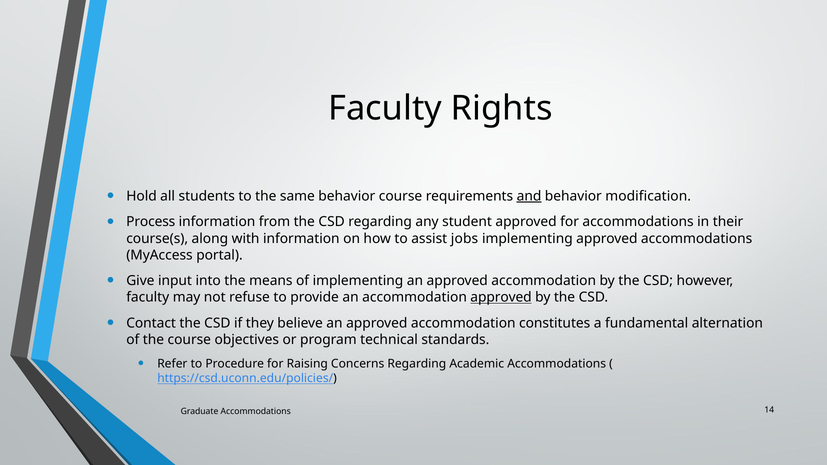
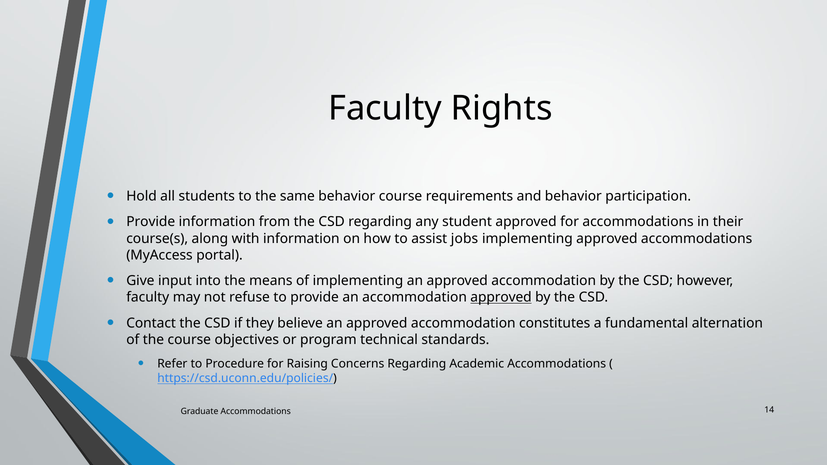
and underline: present -> none (529, 196)
modification: modification -> participation (648, 196)
Process: Process -> Provide (151, 222)
